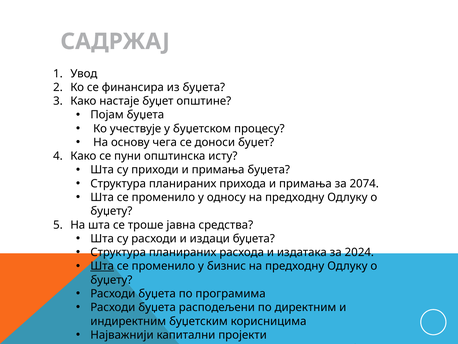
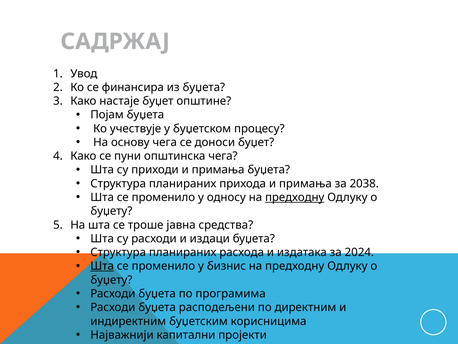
општинска исту: исту -> чега (223, 156)
2074: 2074 -> 2038 (364, 183)
предходну underline: none -> present (295, 197)
